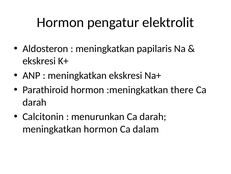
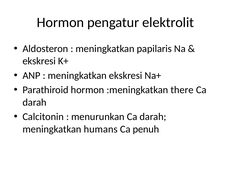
meningkatkan hormon: hormon -> humans (101, 129)
dalam: dalam -> penuh (146, 129)
